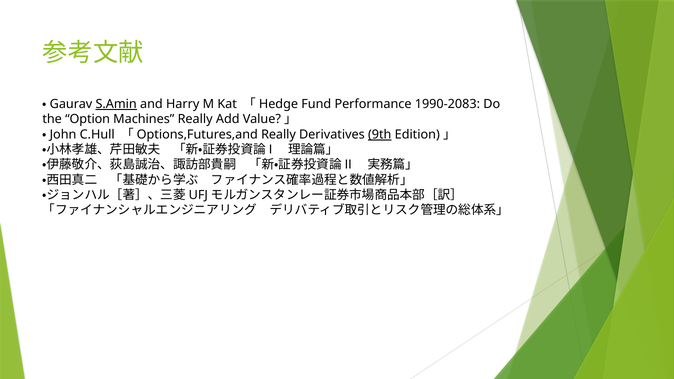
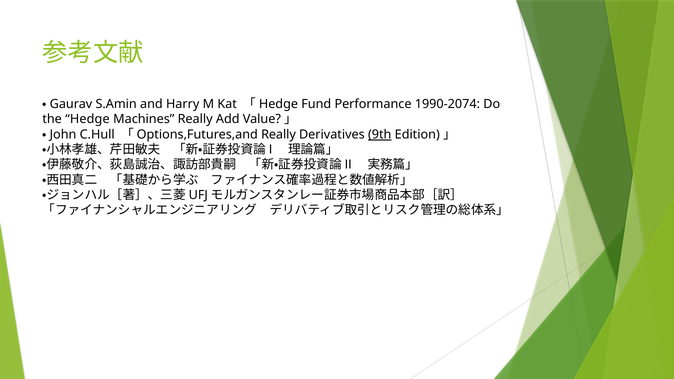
S.Amin underline: present -> none (116, 104)
1990-2083: 1990-2083 -> 1990-2074 (447, 104)
Option: Option -> Hedge (87, 119)
